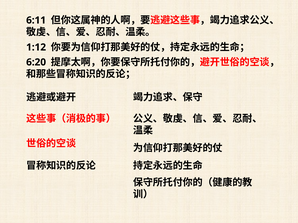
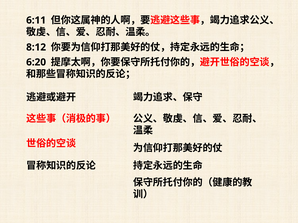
1:12: 1:12 -> 8:12 (36, 47)
